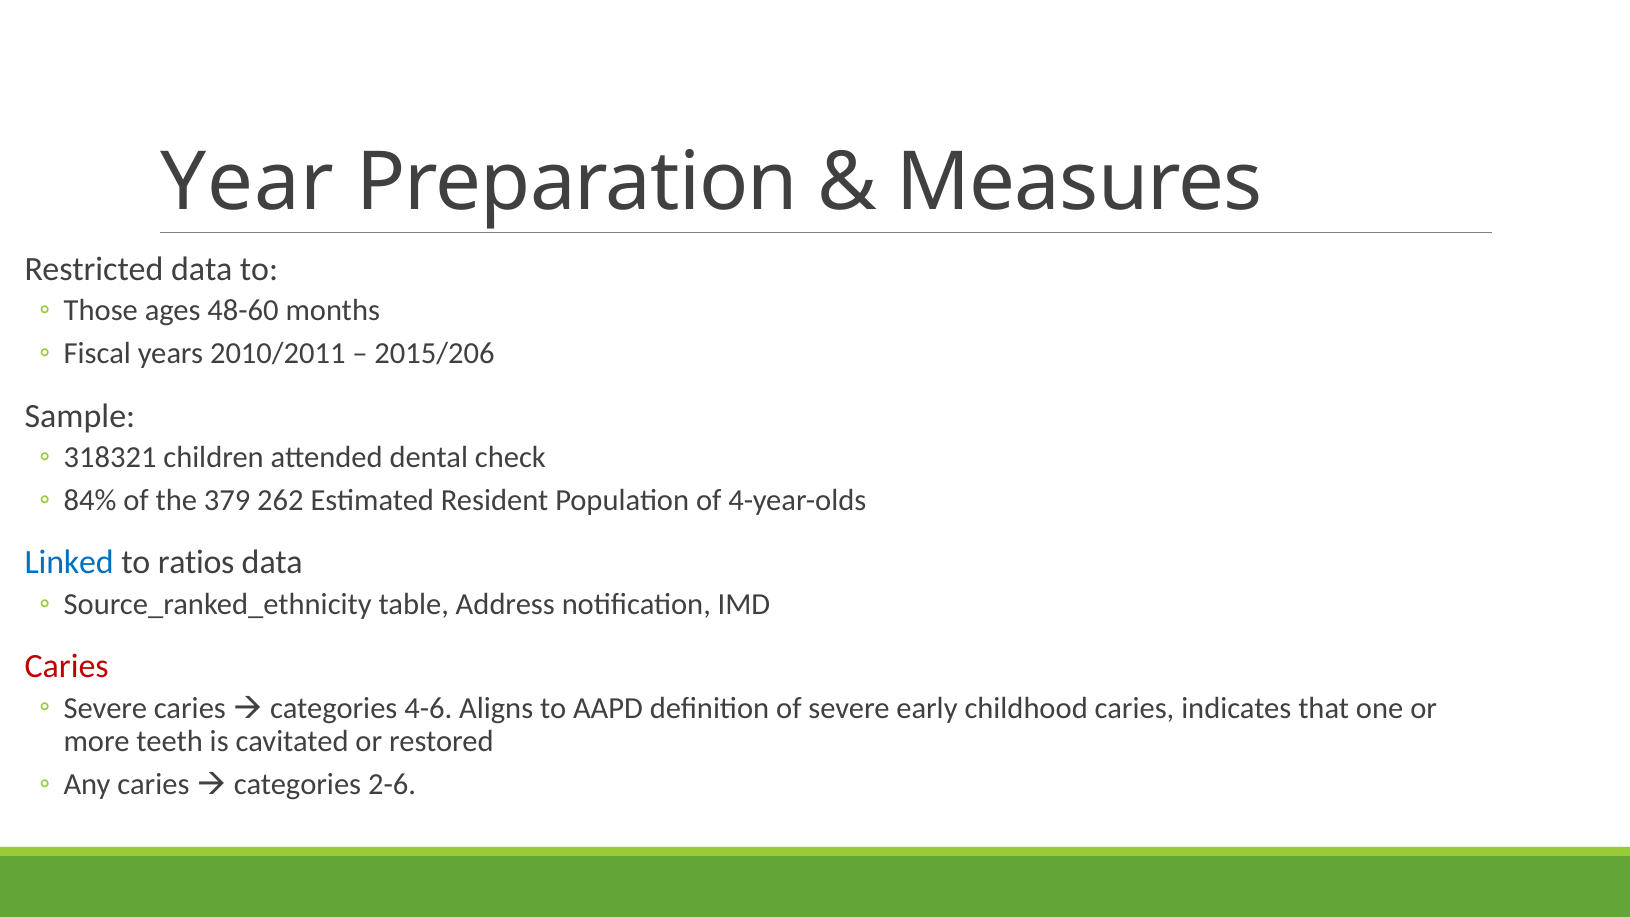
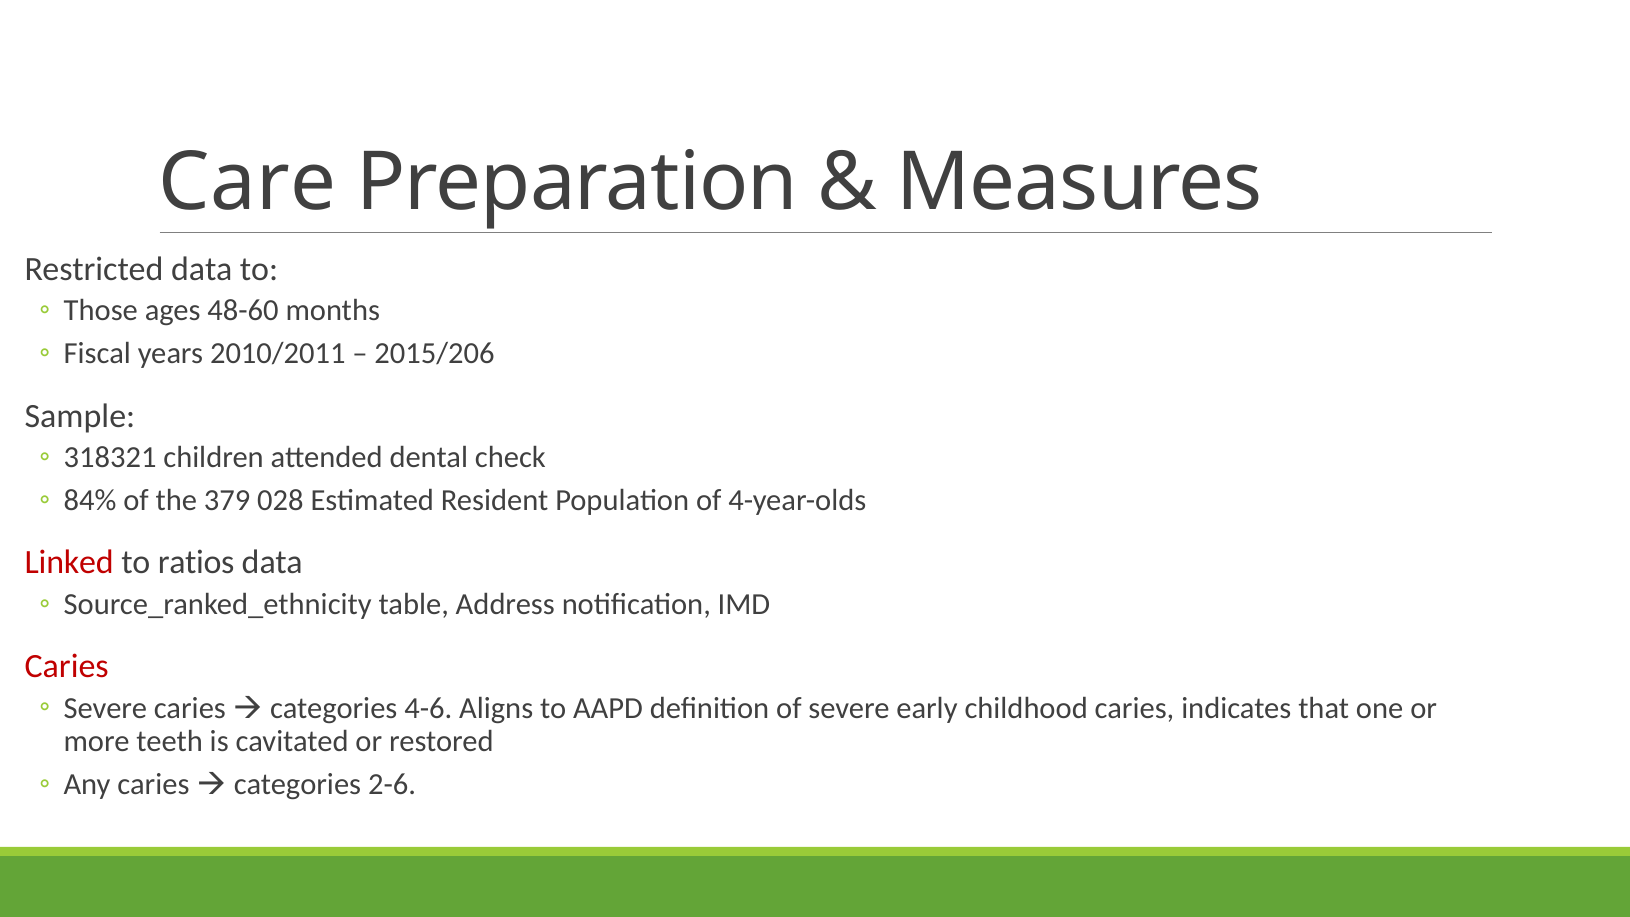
Year: Year -> Care (248, 183)
262: 262 -> 028 (280, 501)
Linked colour: blue -> red (69, 563)
